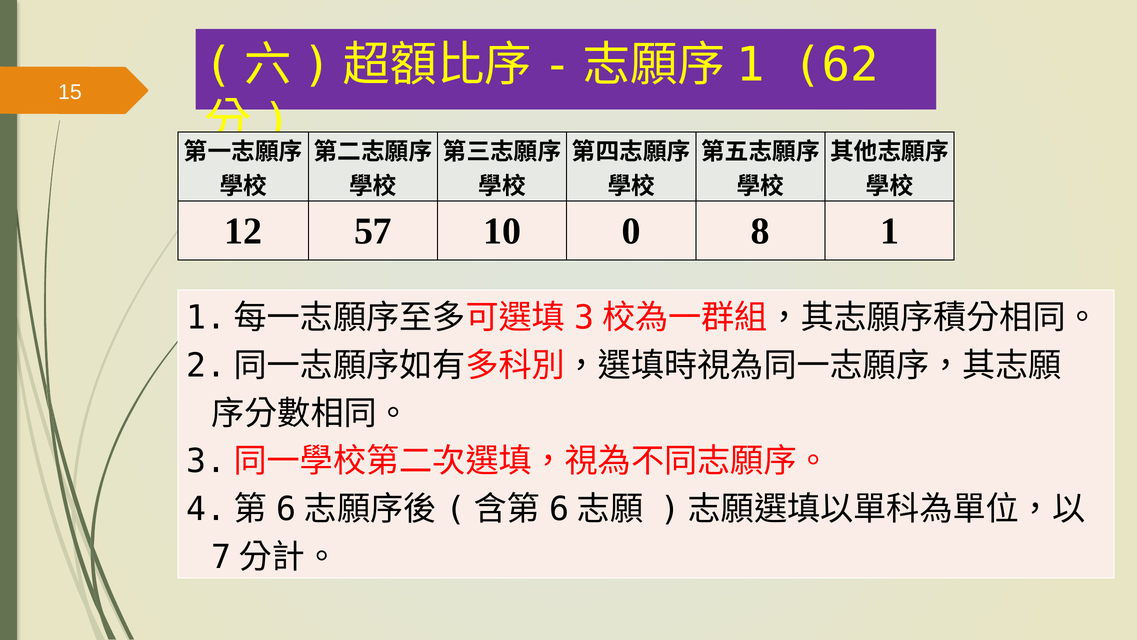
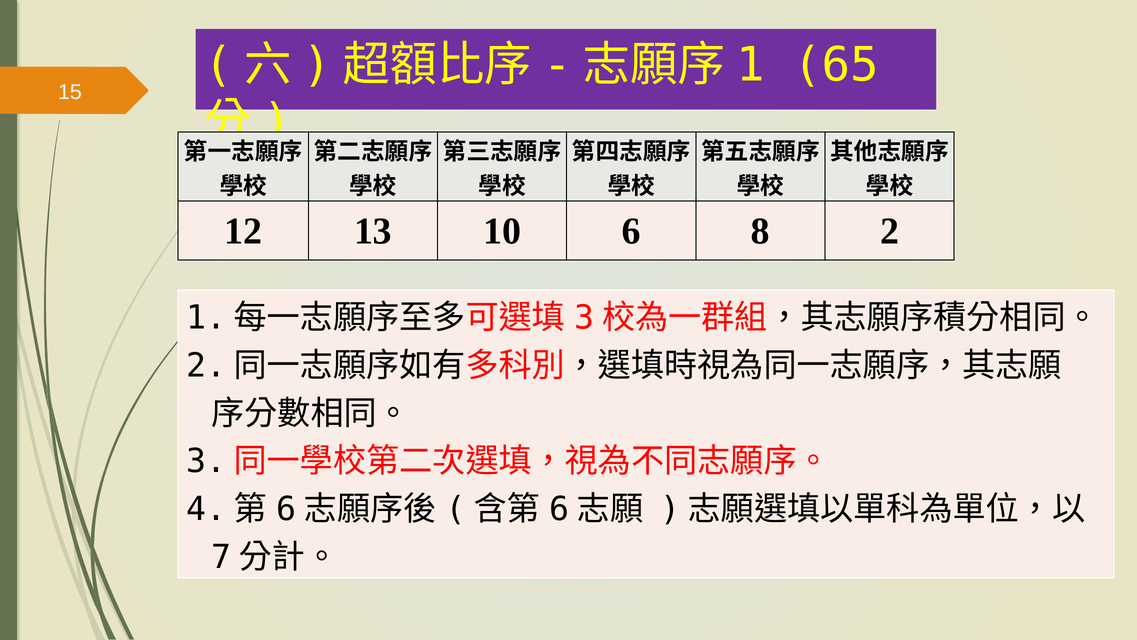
62: 62 -> 65 (836, 65)
57: 57 -> 13 (373, 231)
0: 0 -> 6 (631, 231)
8 1: 1 -> 2 (890, 231)
